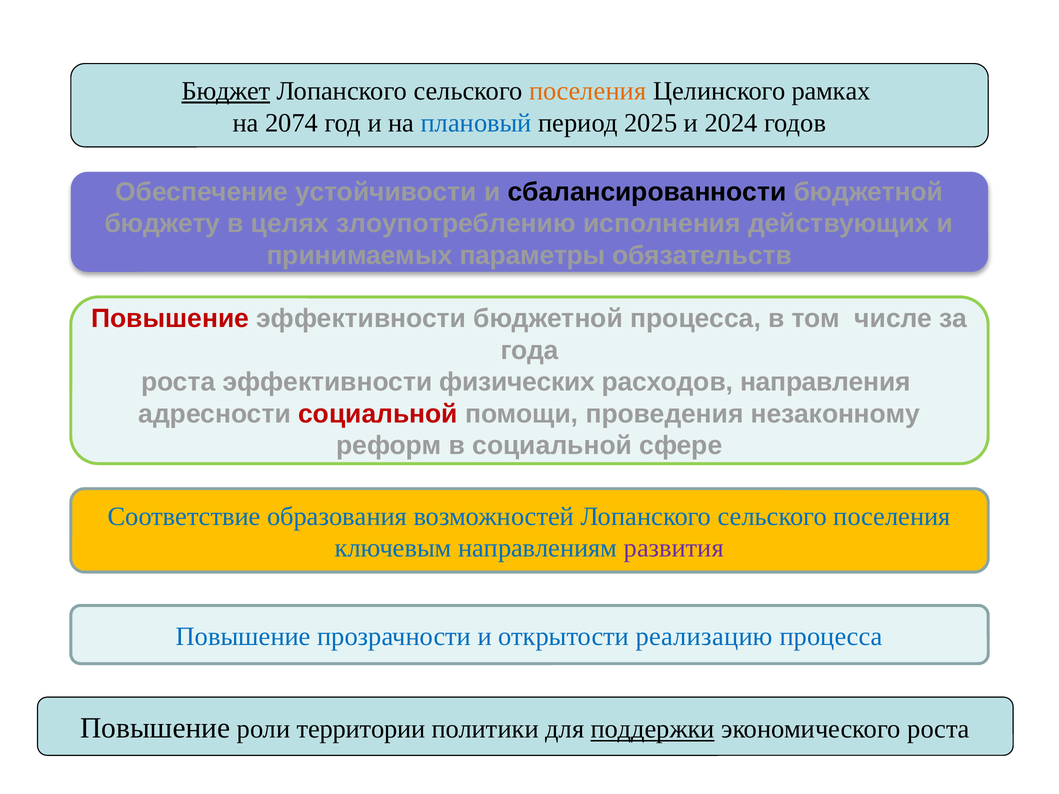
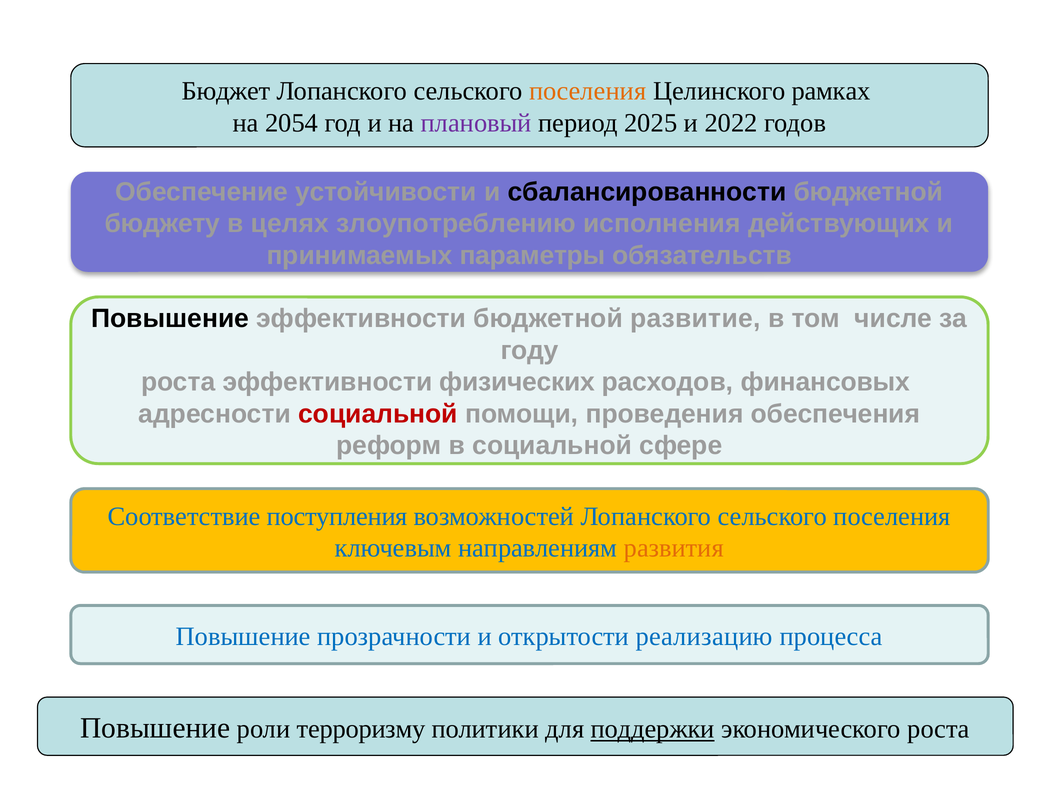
Бюджет underline: present -> none (226, 91)
2074: 2074 -> 2054 (292, 123)
плановый colour: blue -> purple (476, 123)
2024: 2024 -> 2022 (731, 123)
Повышение colour: red -> black (170, 319)
бюджетной процесса: процесса -> развитие (695, 319)
года: года -> году (530, 350)
направления: направления -> финансовых (825, 382)
незаконному: незаконному -> обеспечения (835, 414)
образования: образования -> поступления (337, 516)
развития colour: purple -> orange (674, 548)
территории: территории -> терроризму (361, 729)
